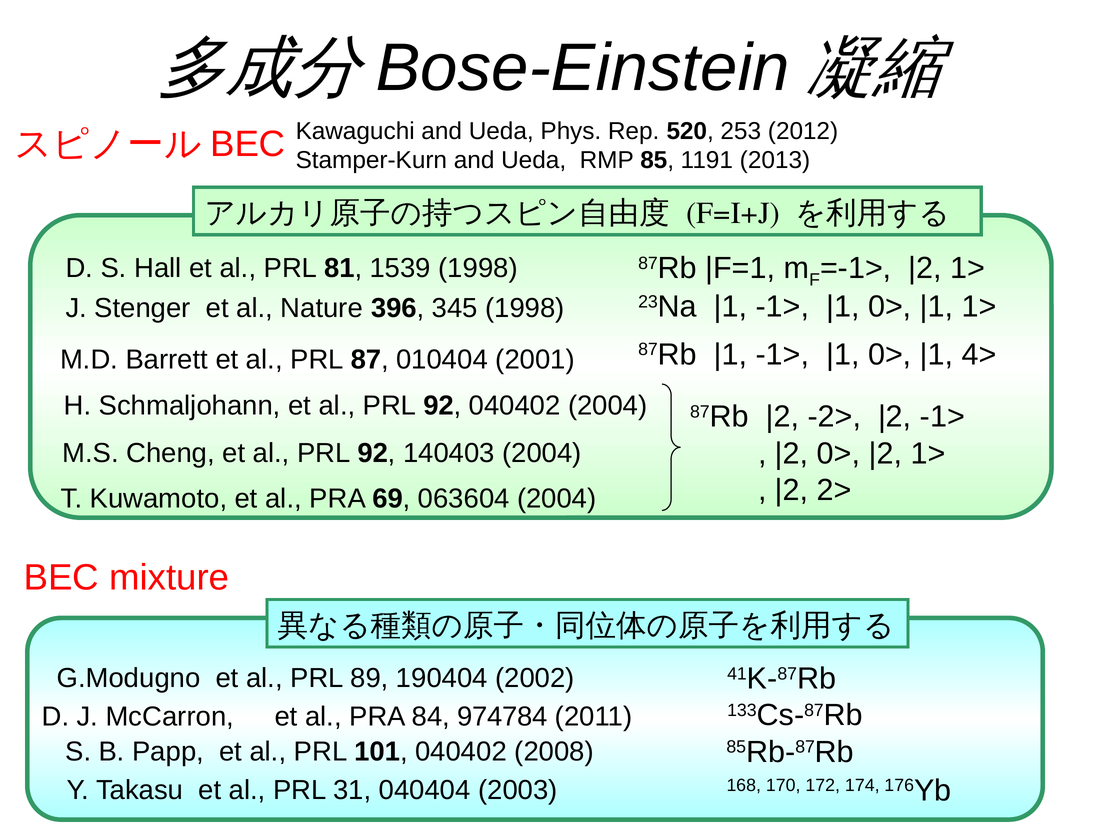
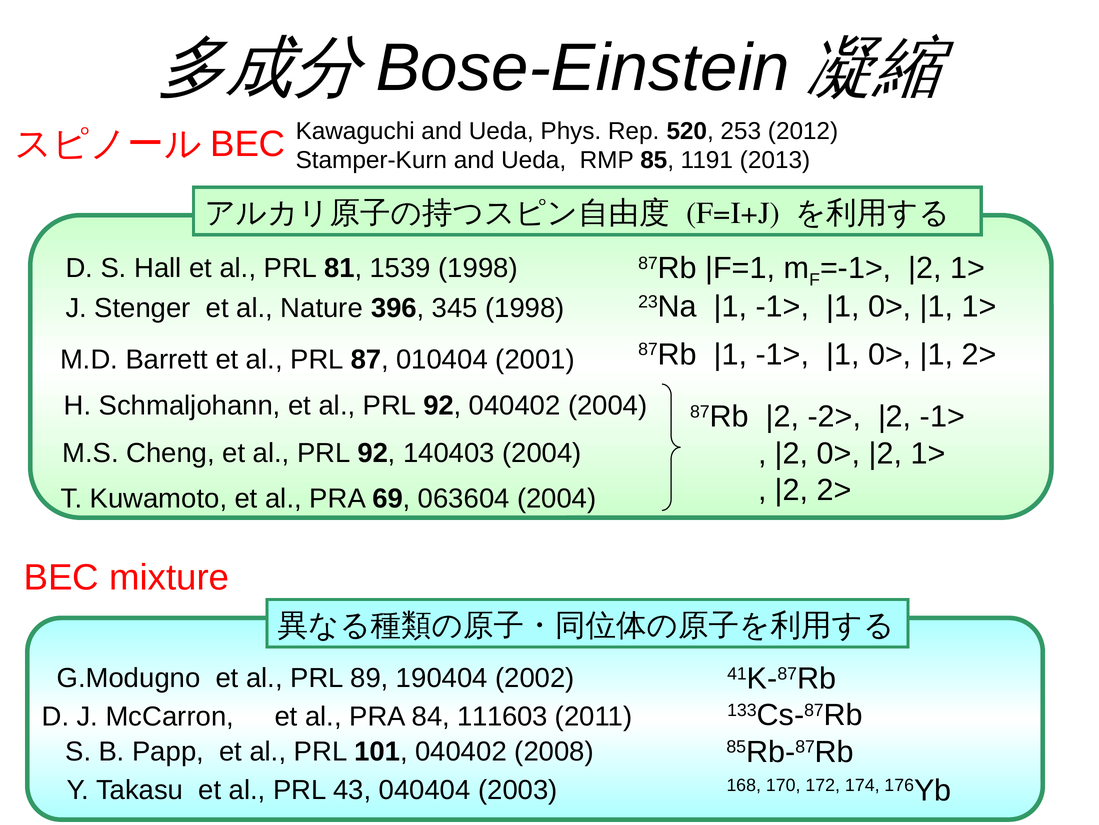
4>: 4> -> 2> (979, 354)
974784: 974784 -> 111603 (503, 716)
31: 31 -> 43 (352, 789)
